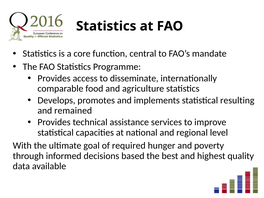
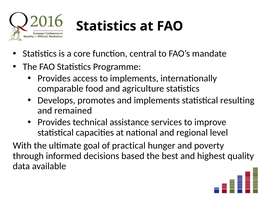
to disseminate: disseminate -> implements (134, 78)
required: required -> practical (129, 146)
